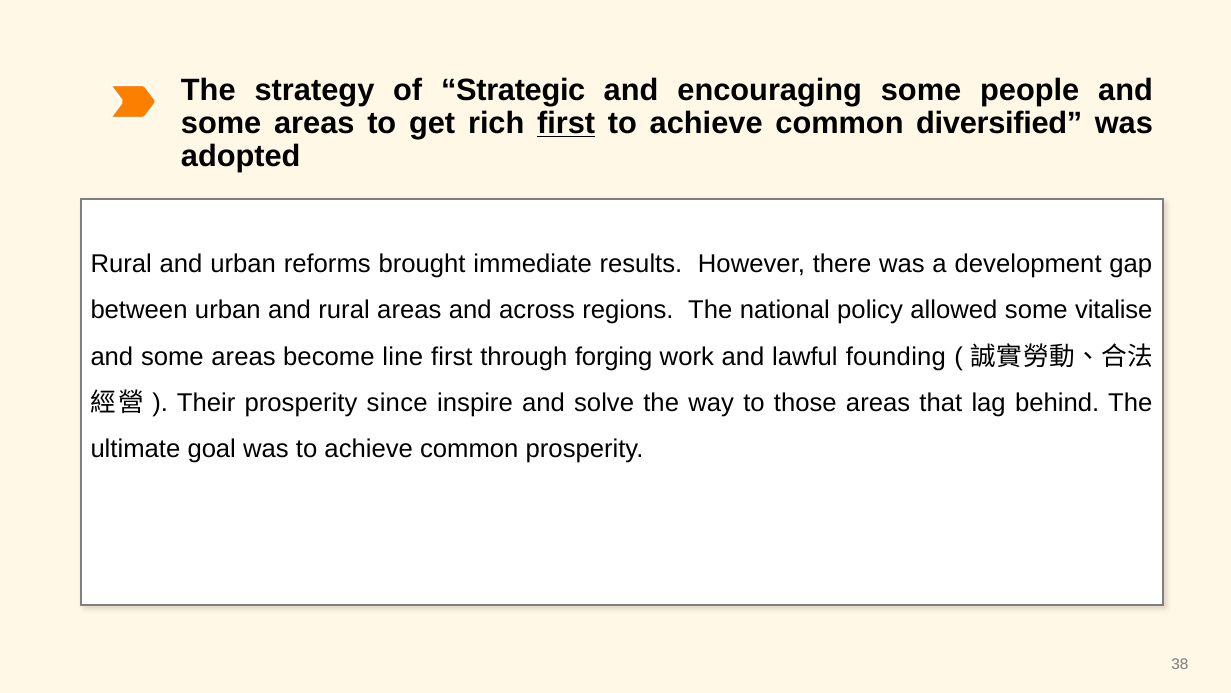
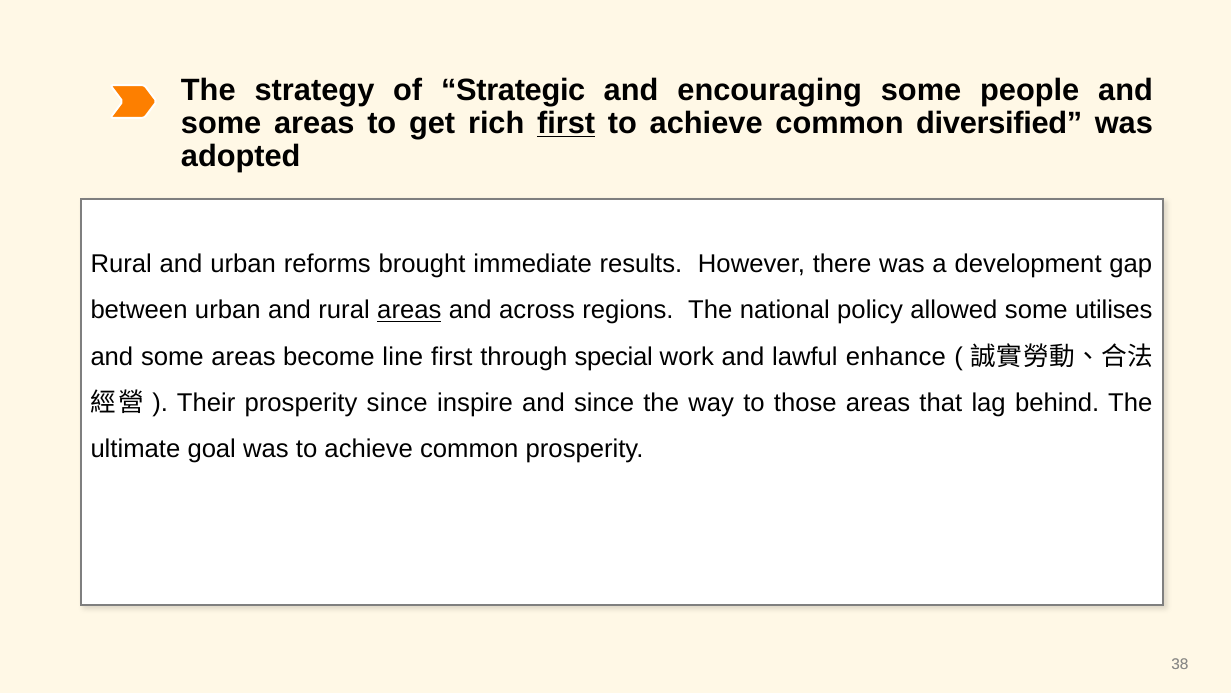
areas underline: none -> present (409, 310)
vitalise: vitalise -> utilises (1114, 310)
forging: forging -> special (614, 356)
founding: founding -> enhance (896, 356)
and solve: solve -> since (604, 403)
